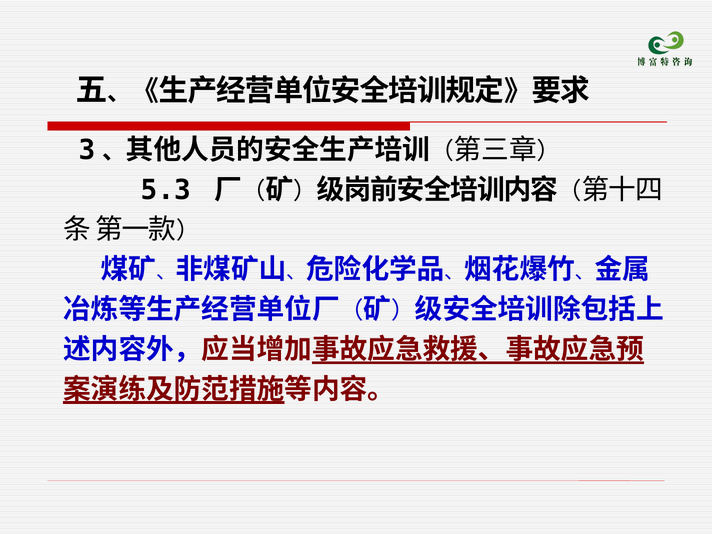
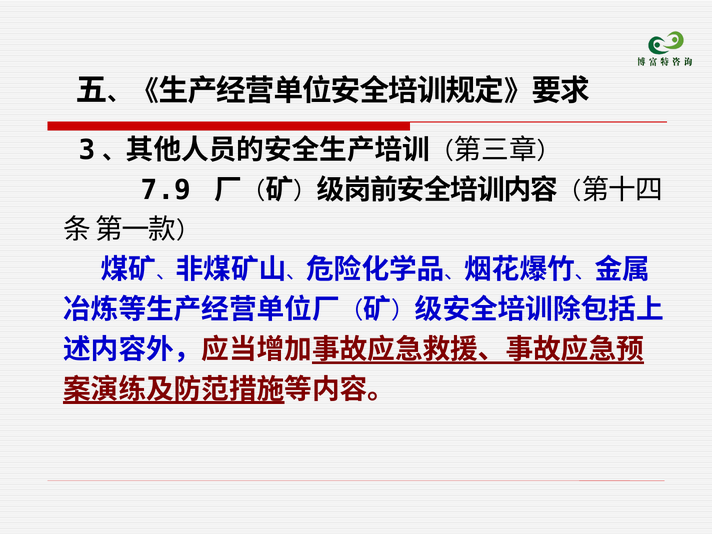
5.3: 5.3 -> 7.9 (166, 190)
